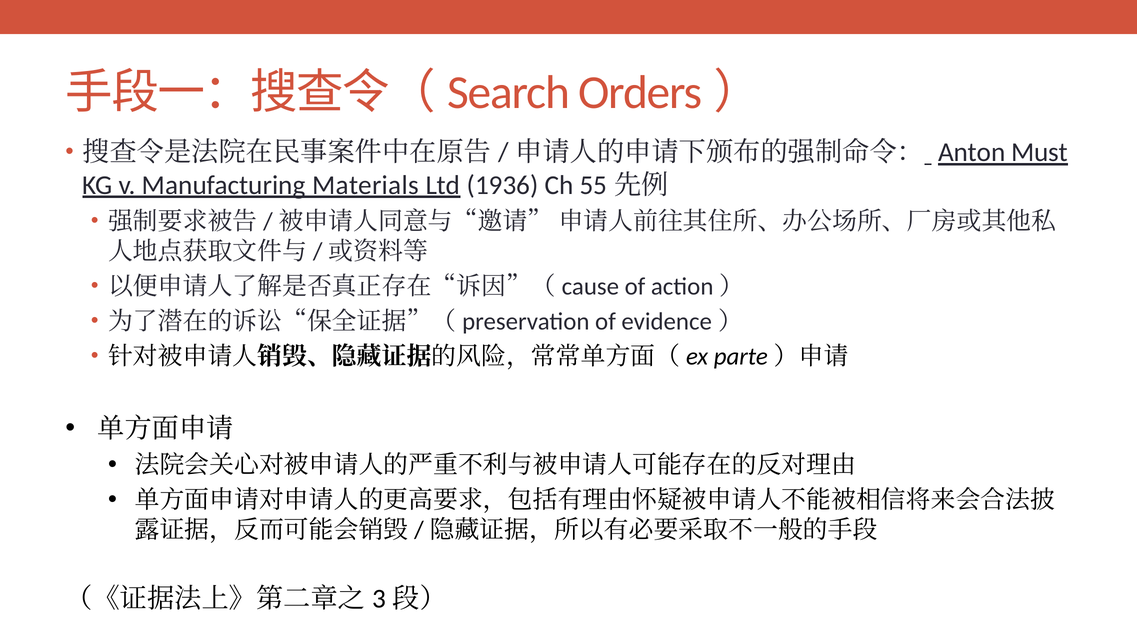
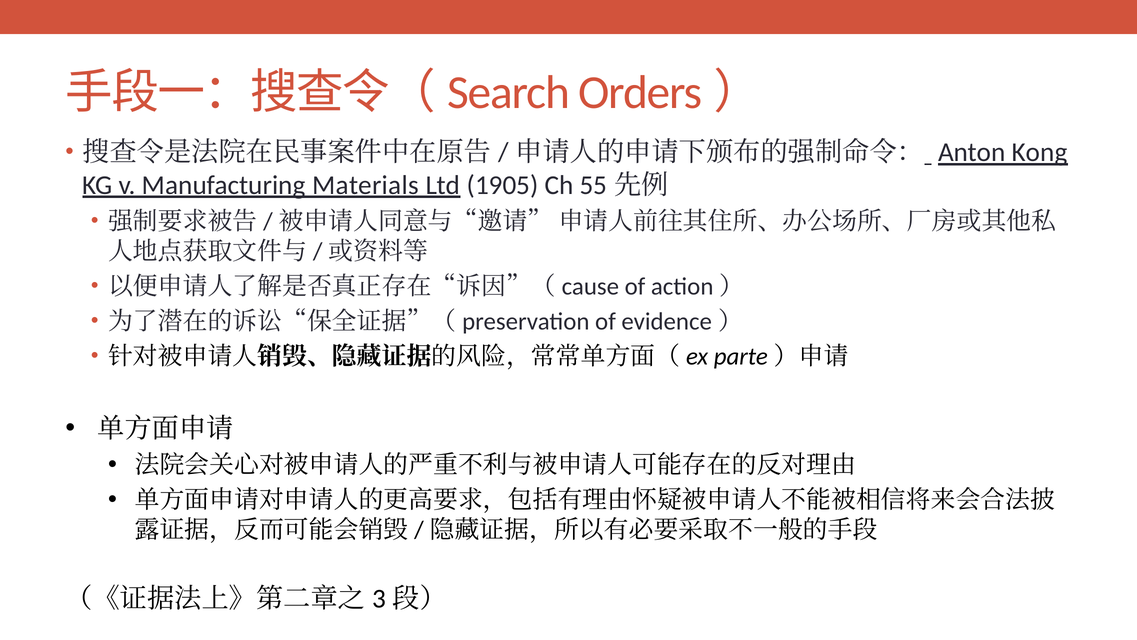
Must: Must -> Kong (1040, 152)
1936: 1936 -> 1905 (503, 185)
